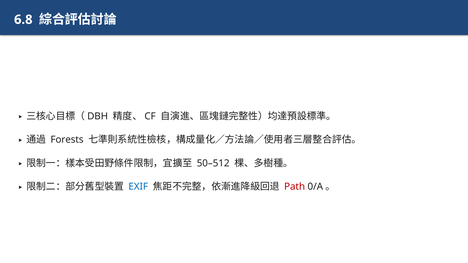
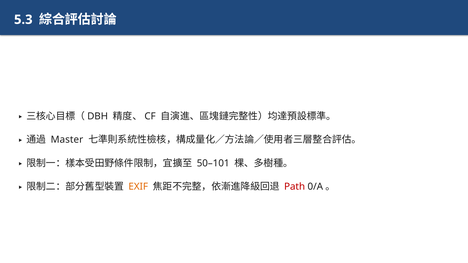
6.8: 6.8 -> 5.3 (23, 20)
Forests: Forests -> Master (67, 140)
50–512: 50–512 -> 50–101 (213, 163)
EXIF colour: blue -> orange (138, 187)
